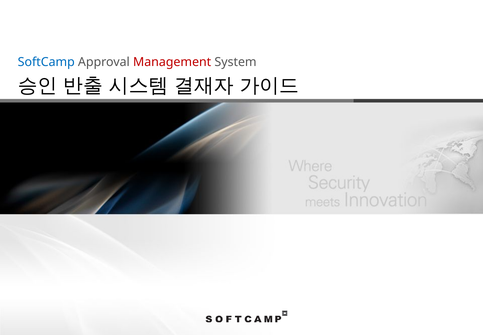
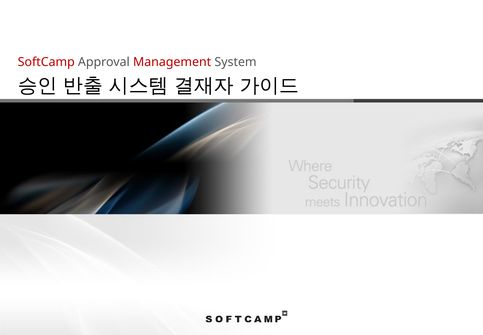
SoftCamp colour: blue -> red (46, 62)
